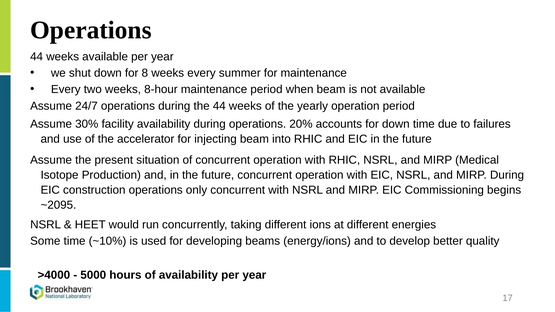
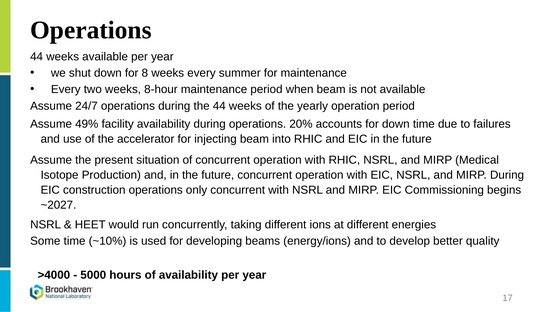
30%: 30% -> 49% (87, 124)
~2095: ~2095 -> ~2027 (58, 205)
